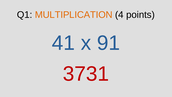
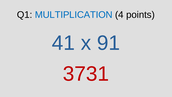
MULTIPLICATION colour: orange -> blue (74, 15)
